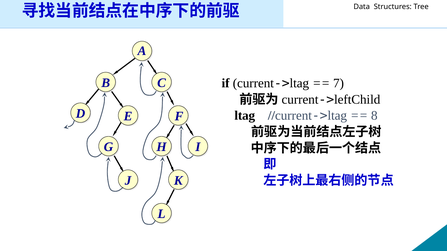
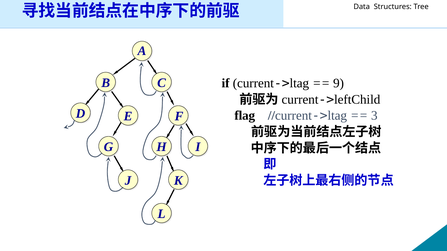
7: 7 -> 9 (339, 83)
ltag: ltag -> flag (245, 116)
8: 8 -> 3 (374, 116)
